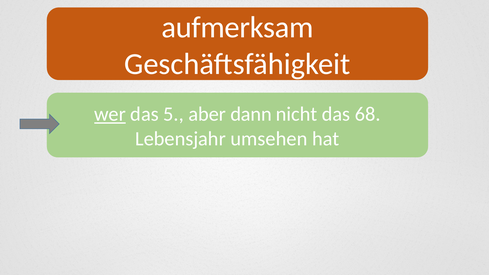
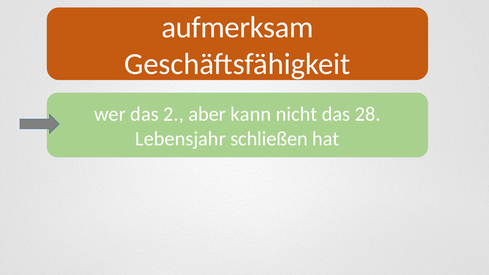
wer underline: present -> none (110, 114)
5: 5 -> 2 (174, 114)
dann: dann -> kann (251, 114)
68: 68 -> 28 (368, 114)
umsehen: umsehen -> schließen (269, 139)
